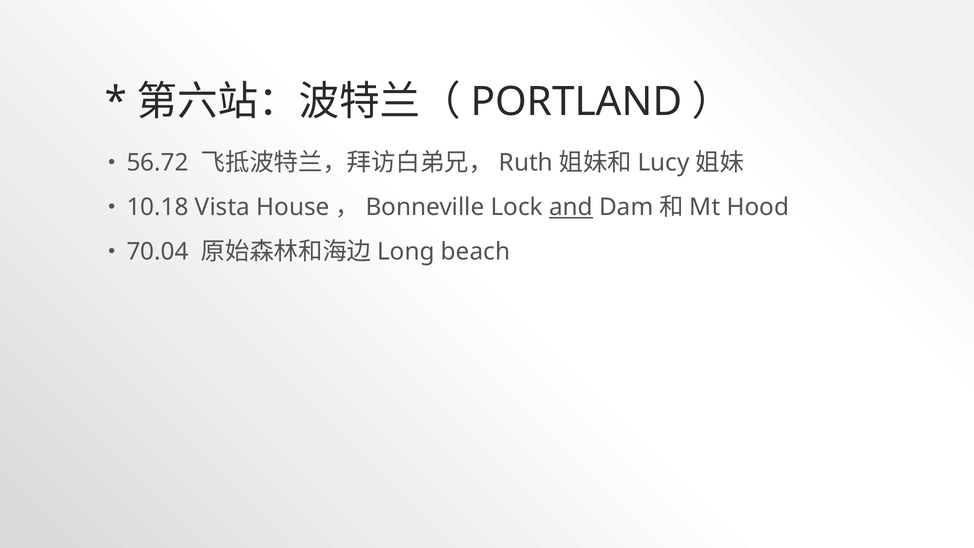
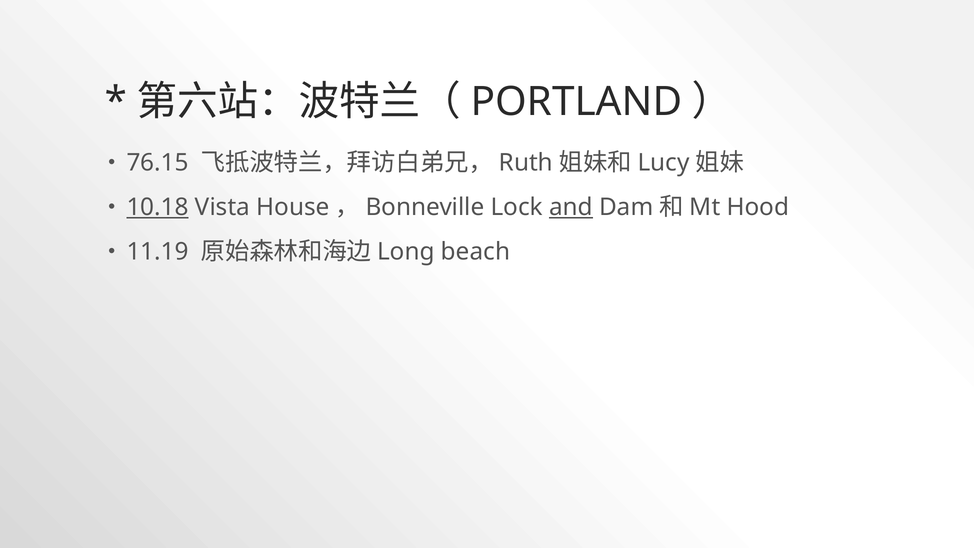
56.72: 56.72 -> 76.15 (158, 163)
10.18 underline: none -> present (158, 207)
70.04: 70.04 -> 11.19 (158, 252)
